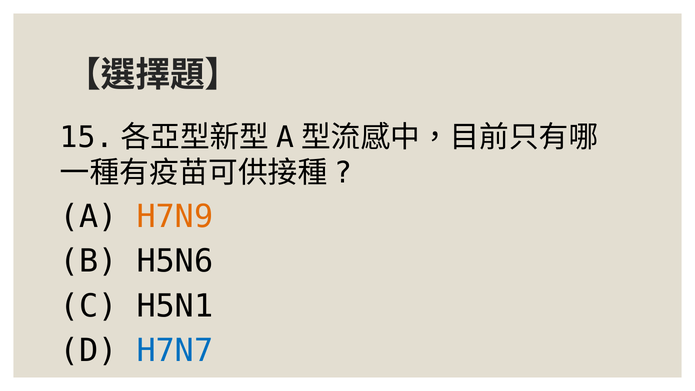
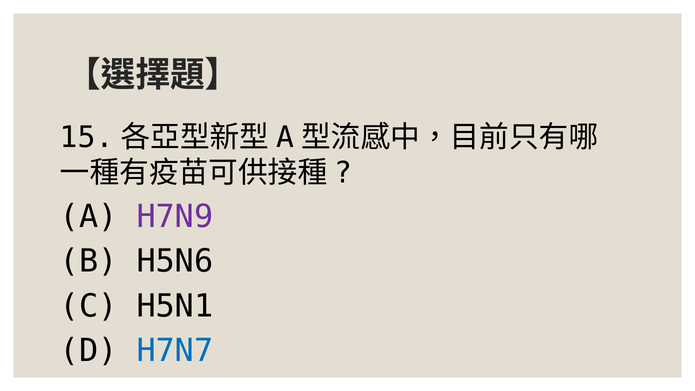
H7N9 colour: orange -> purple (175, 216)
